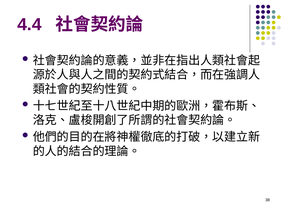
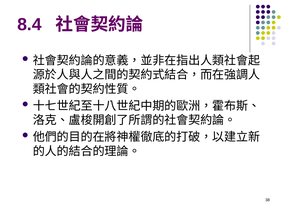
4.4: 4.4 -> 8.4 (29, 25)
